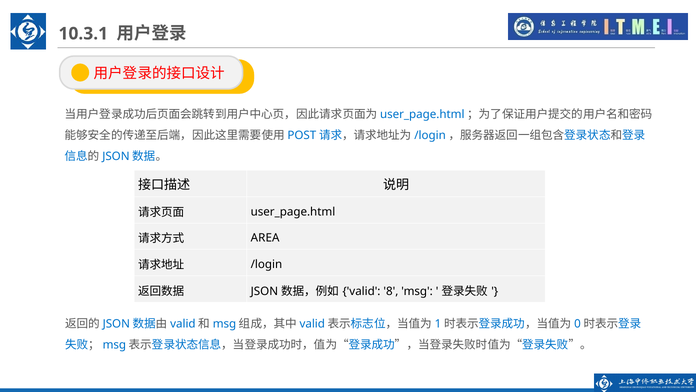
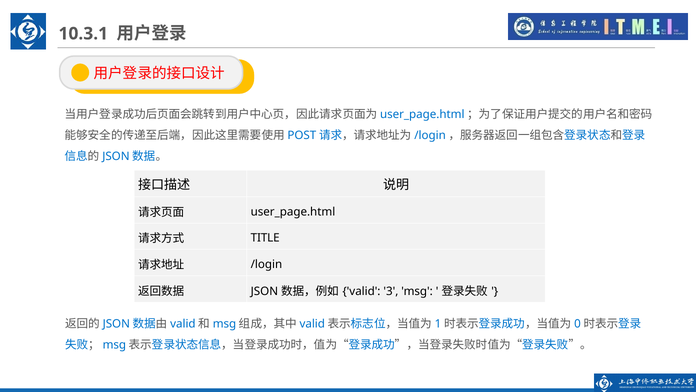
AREA: AREA -> TITLE (265, 238)
8: 8 -> 3 (391, 291)
